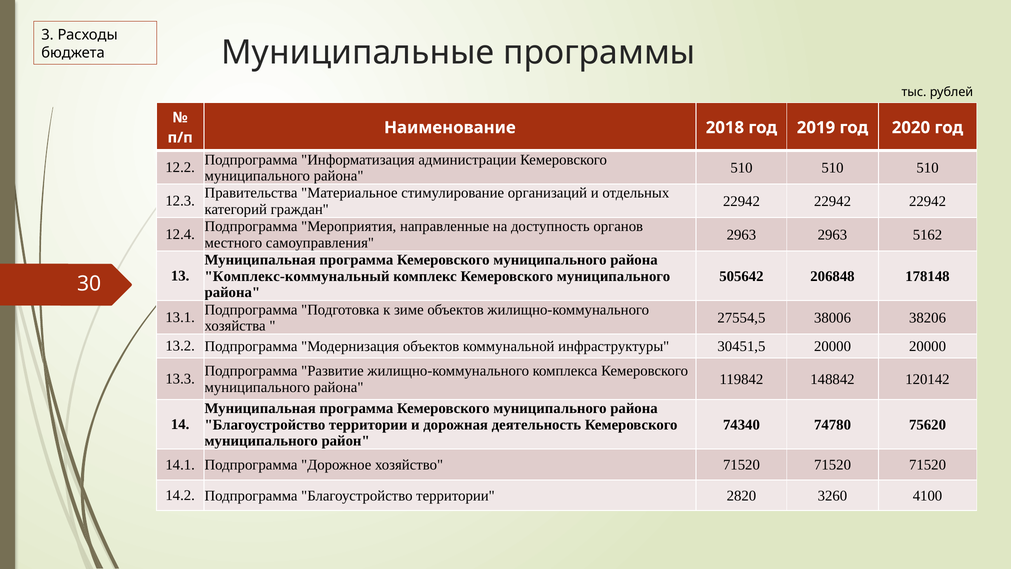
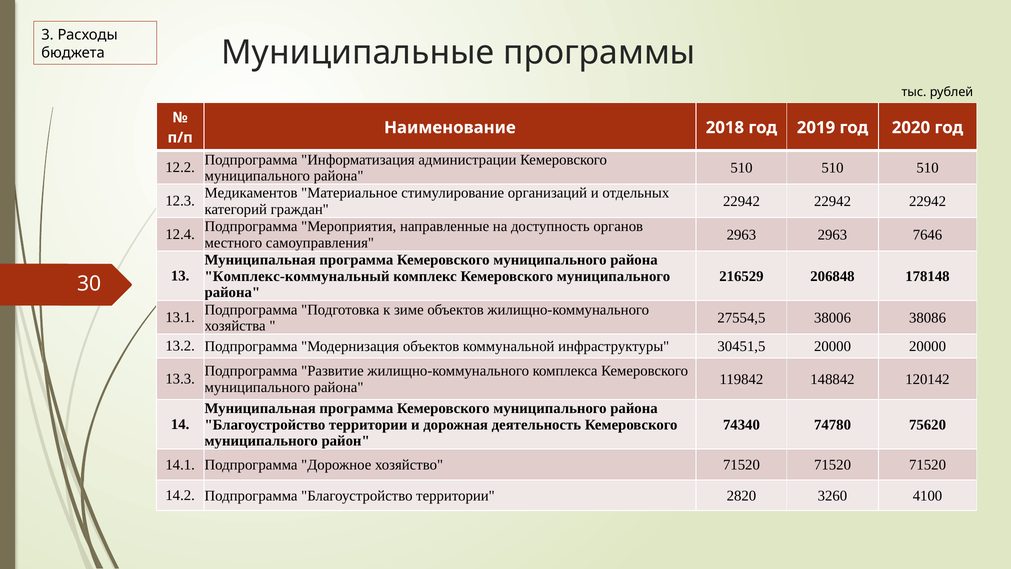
Правительства: Правительства -> Медикаментов (251, 193)
5162: 5162 -> 7646 (927, 235)
505642: 505642 -> 216529 (741, 276)
38206: 38206 -> 38086 (928, 318)
